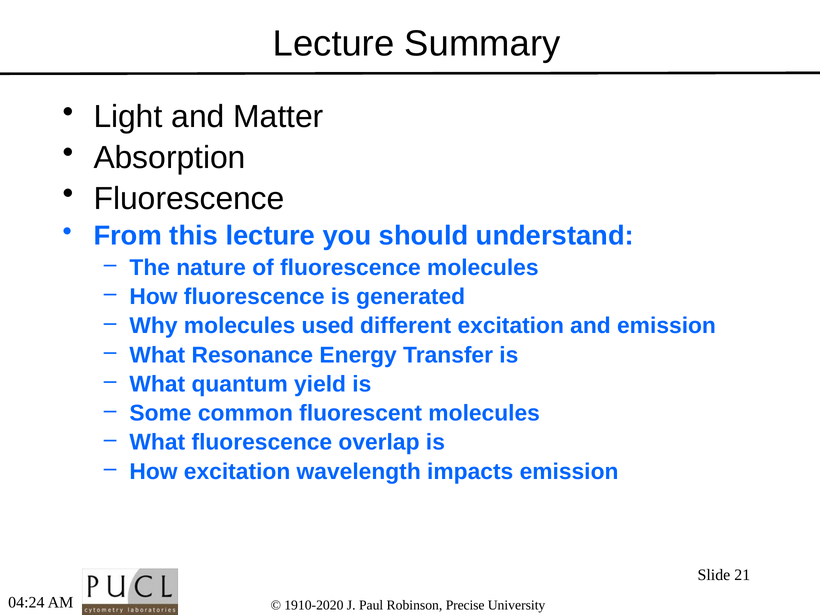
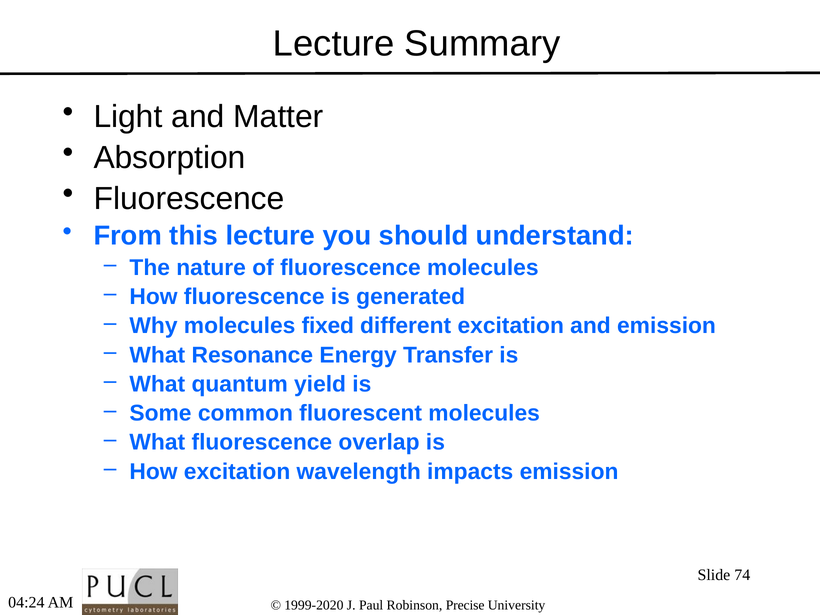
used: used -> fixed (328, 326)
21: 21 -> 74 (742, 575)
1910-2020: 1910-2020 -> 1999-2020 (314, 605)
